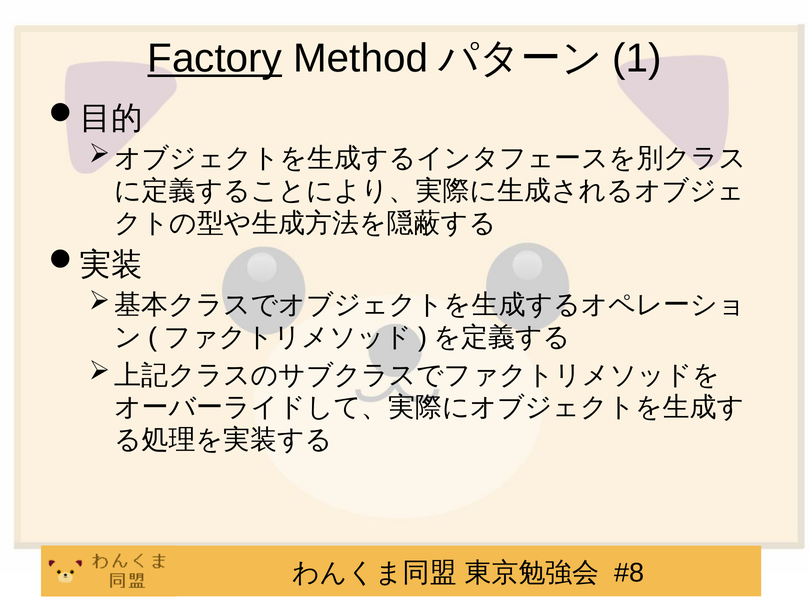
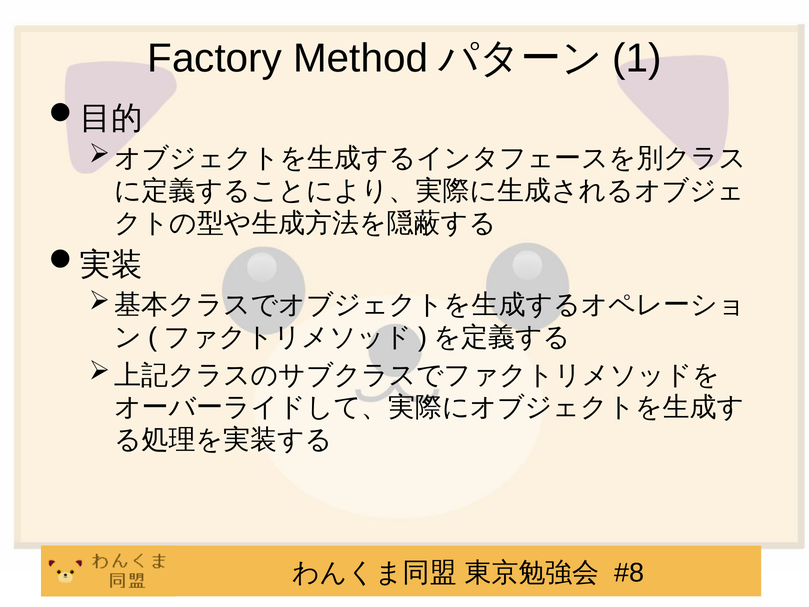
Factory underline: present -> none (215, 58)
